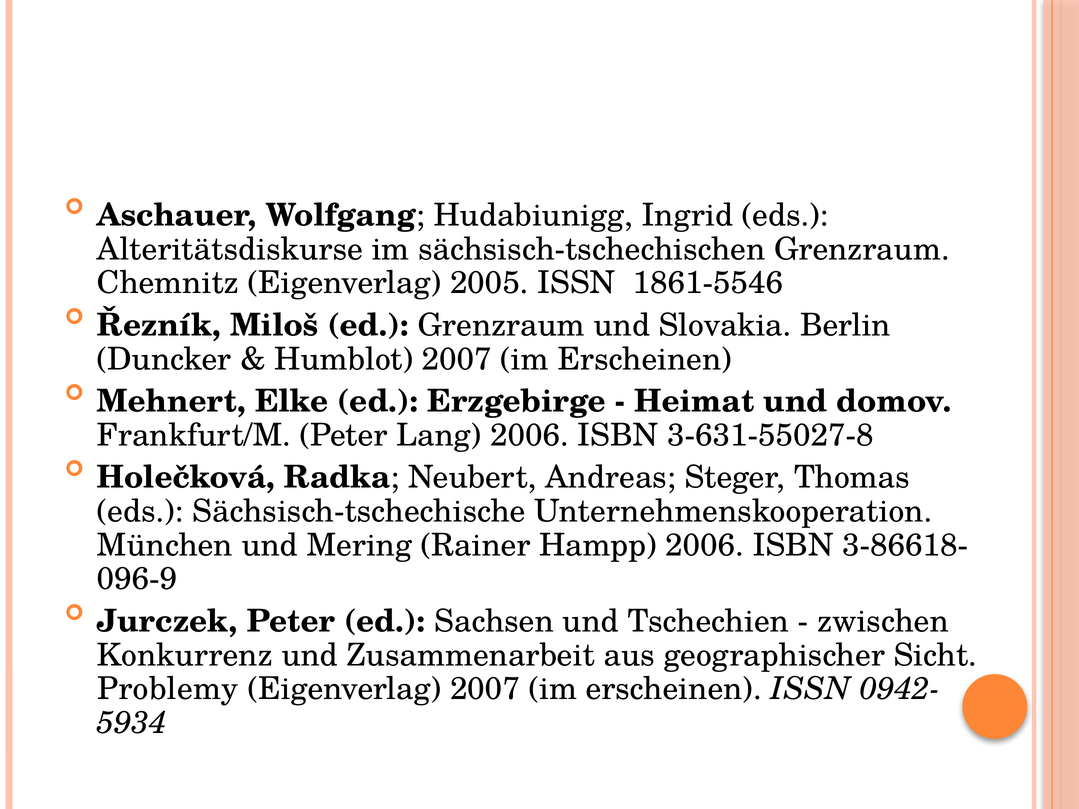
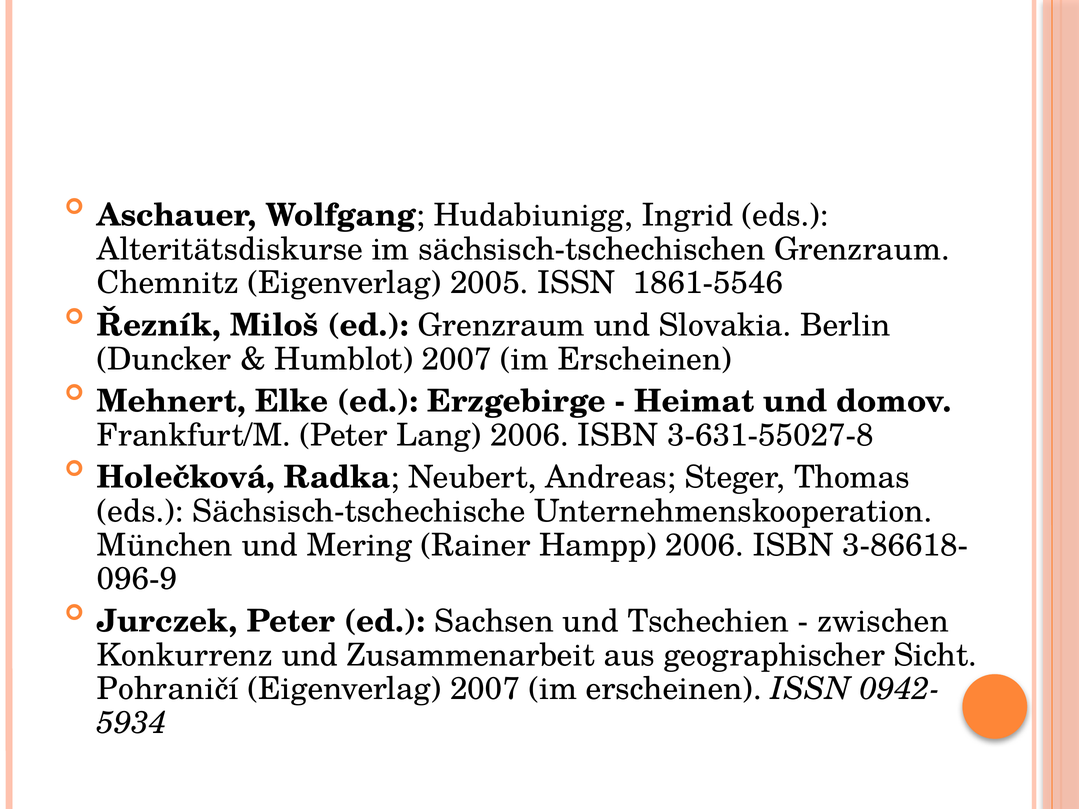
Problemy: Problemy -> Pohraničí (168, 689)
